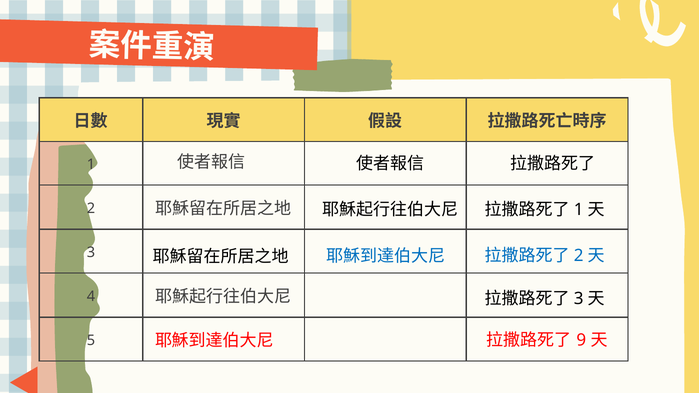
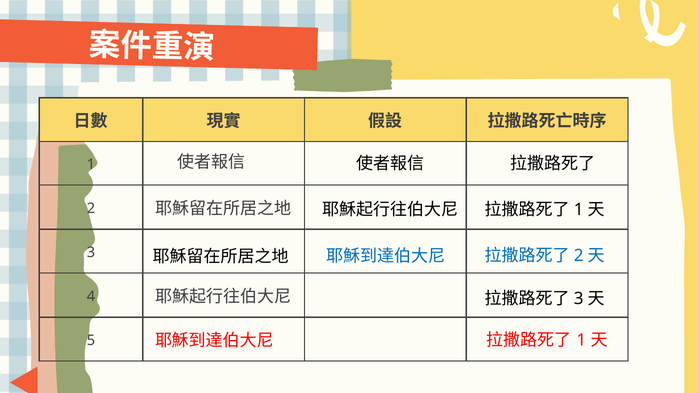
9: 9 -> 1 (581, 341)
